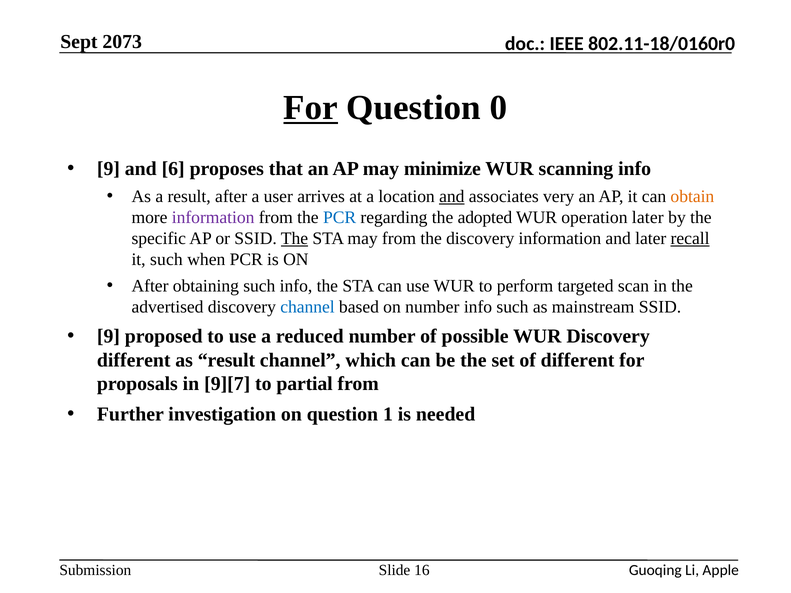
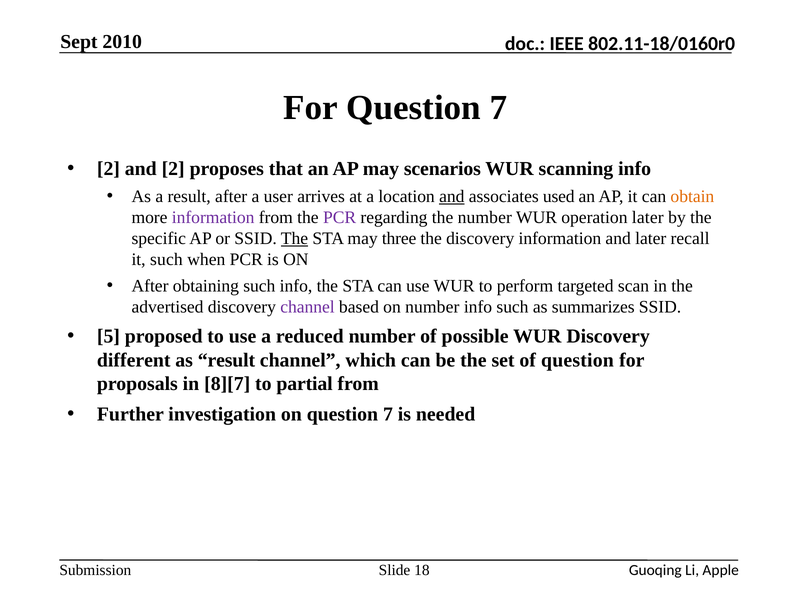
2073: 2073 -> 2010 (122, 42)
For underline: present -> none (311, 108)
0: 0 -> 7 (499, 108)
9: 9 -> 2 (108, 169)
and 6: 6 -> 2 (173, 169)
minimize: minimize -> scenarios (442, 169)
very: very -> used (559, 196)
PCR colour: blue -> purple (340, 218)
the adopted: adopted -> number (485, 218)
may from: from -> three (399, 239)
recall underline: present -> none (690, 239)
channel colour: blue -> purple (307, 307)
mainstream: mainstream -> summarizes (593, 307)
9: 9 -> 5 (108, 337)
of different: different -> question (577, 360)
9][7: 9][7 -> 8][7 (227, 384)
on question 1: 1 -> 7 (388, 414)
16: 16 -> 18 (422, 570)
